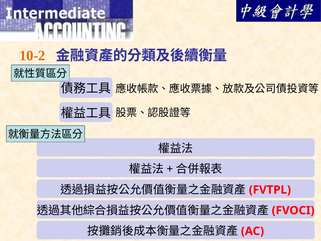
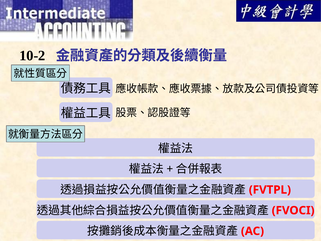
10-2 colour: orange -> black (32, 56)
